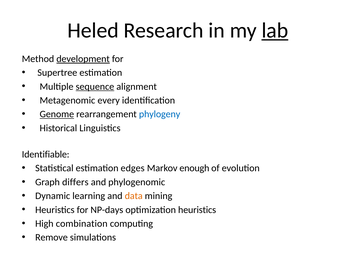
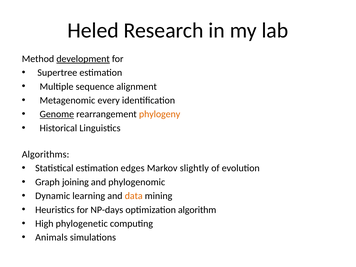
lab underline: present -> none (275, 31)
sequence underline: present -> none (95, 87)
phylogeny colour: blue -> orange (160, 114)
Identifiable: Identifiable -> Algorithms (46, 154)
enough: enough -> slightly (194, 168)
differs: differs -> joining (75, 182)
optimization heuristics: heuristics -> algorithm (197, 210)
combination: combination -> phylogenetic (82, 224)
Remove: Remove -> Animals (51, 237)
